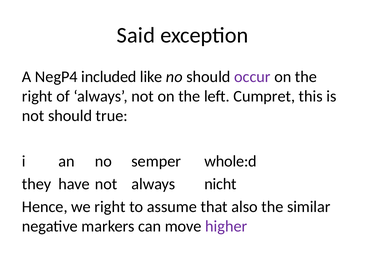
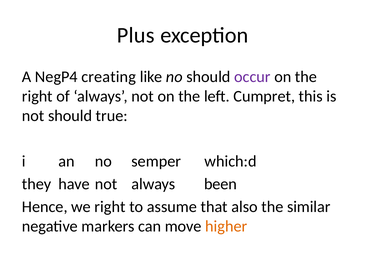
Said: Said -> Plus (136, 35)
included: included -> creating (109, 77)
whole:d: whole:d -> which:d (230, 161)
nicht: nicht -> been (220, 184)
higher colour: purple -> orange (226, 226)
